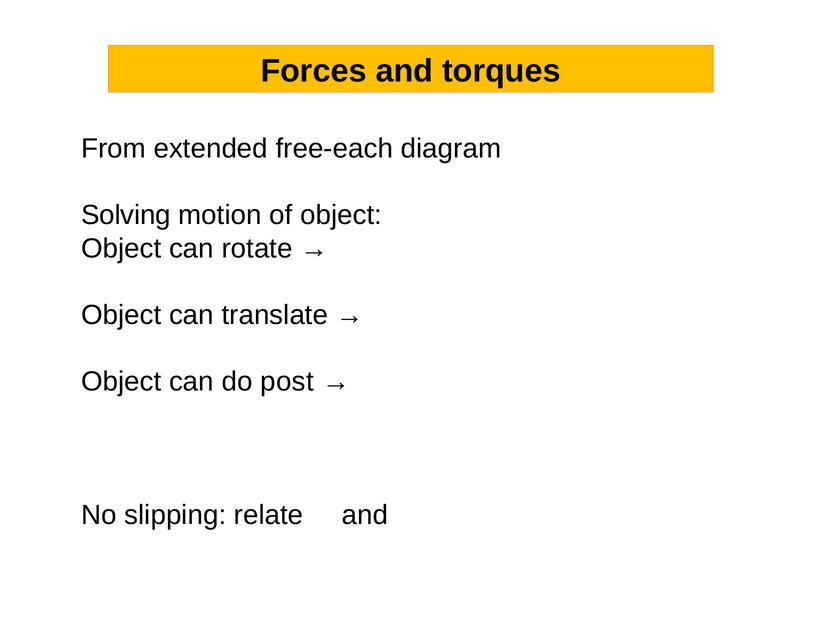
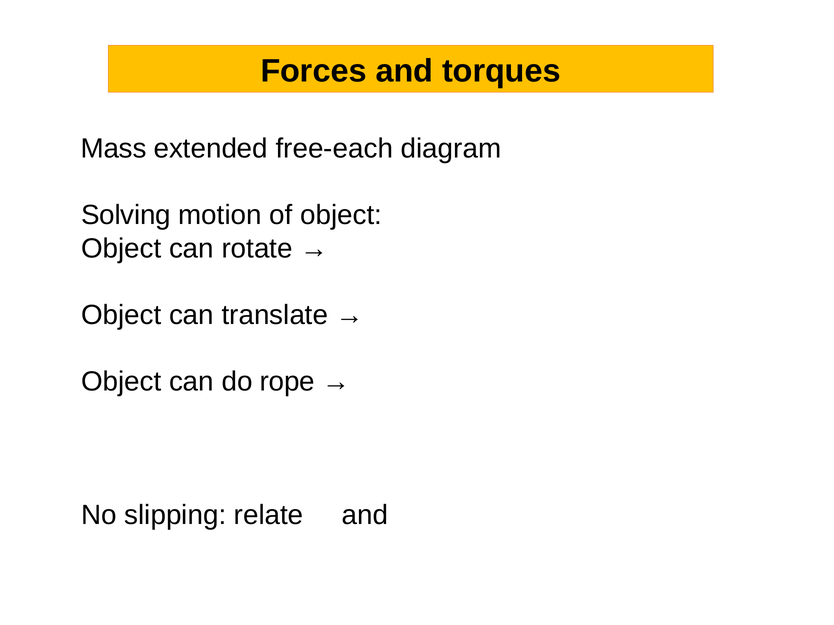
From: From -> Mass (114, 148)
post: post -> rope (287, 382)
